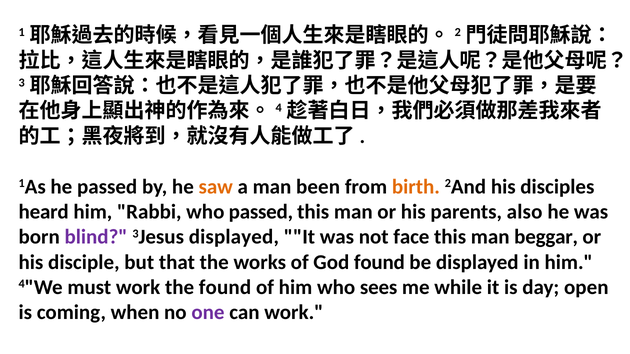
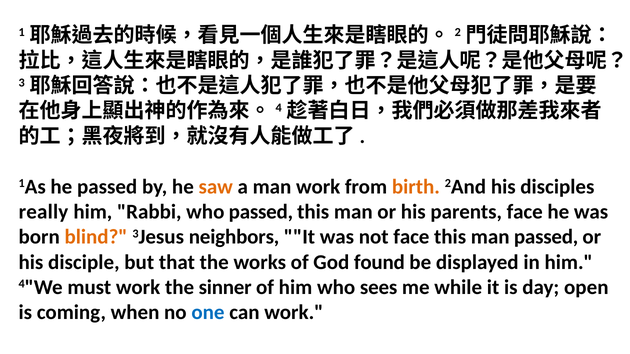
man been: been -> work (318, 187)
heard: heard -> really (43, 212)
parents also: also -> face (525, 212)
blind colour: purple -> orange (96, 237)
3Jesus displayed: displayed -> neighbors (234, 237)
man beggar: beggar -> passed (546, 237)
the found: found -> sinner (225, 288)
one colour: purple -> blue (208, 313)
